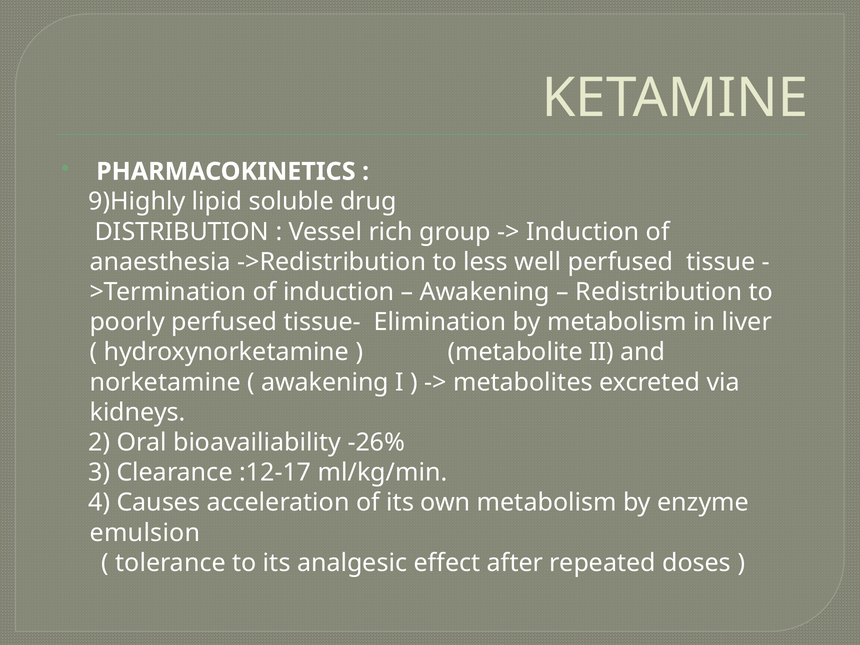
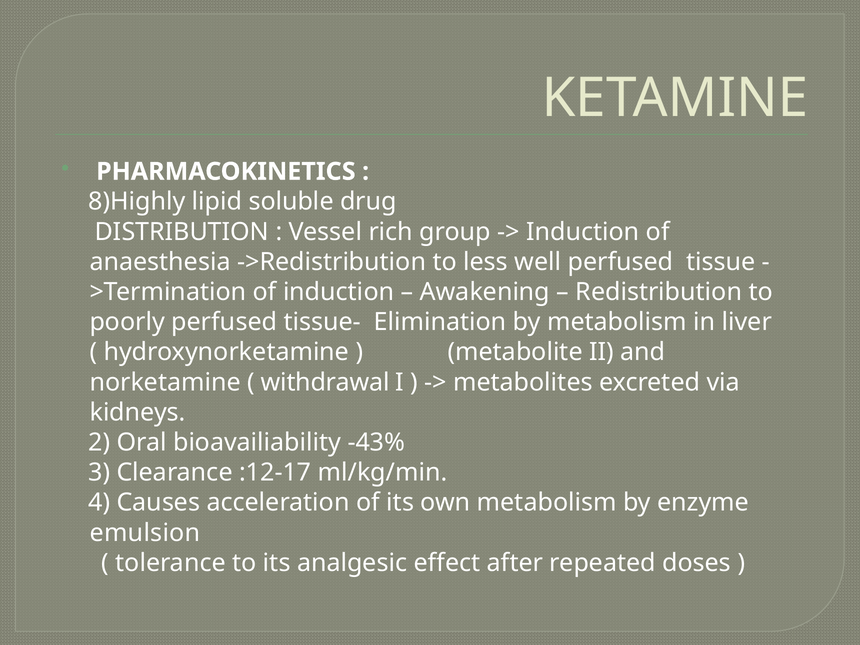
9)Highly: 9)Highly -> 8)Highly (137, 202)
awakening: awakening -> withdrawal (325, 382)
-26%: -26% -> -43% (376, 442)
